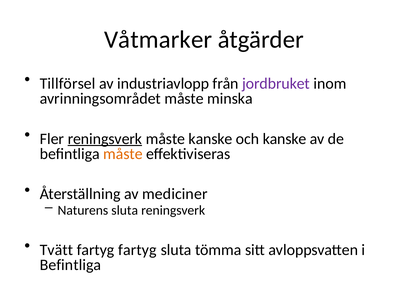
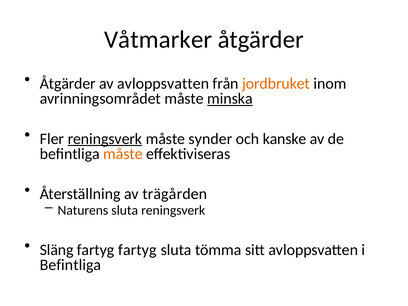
Tillförsel: Tillförsel -> Åtgärder (68, 83)
av industriavlopp: industriavlopp -> avloppsvatten (163, 83)
jordbruket colour: purple -> orange (276, 83)
minska underline: none -> present (230, 99)
måste kanske: kanske -> synder (210, 139)
mediciner: mediciner -> trägården (175, 194)
Tvätt: Tvätt -> Släng (57, 250)
